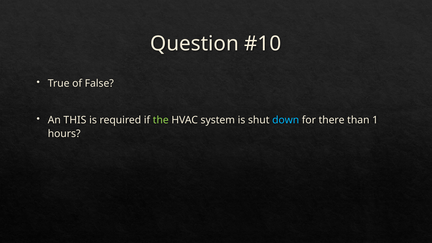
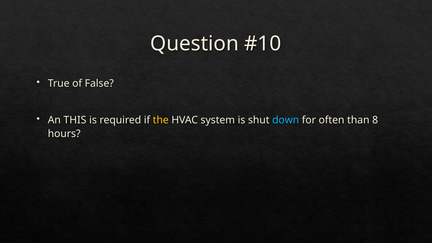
the colour: light green -> yellow (161, 120)
there: there -> often (332, 120)
1: 1 -> 8 (375, 120)
